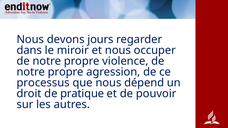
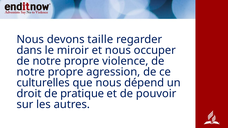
jours: jours -> taille (100, 40)
processus: processus -> culturelles (43, 83)
